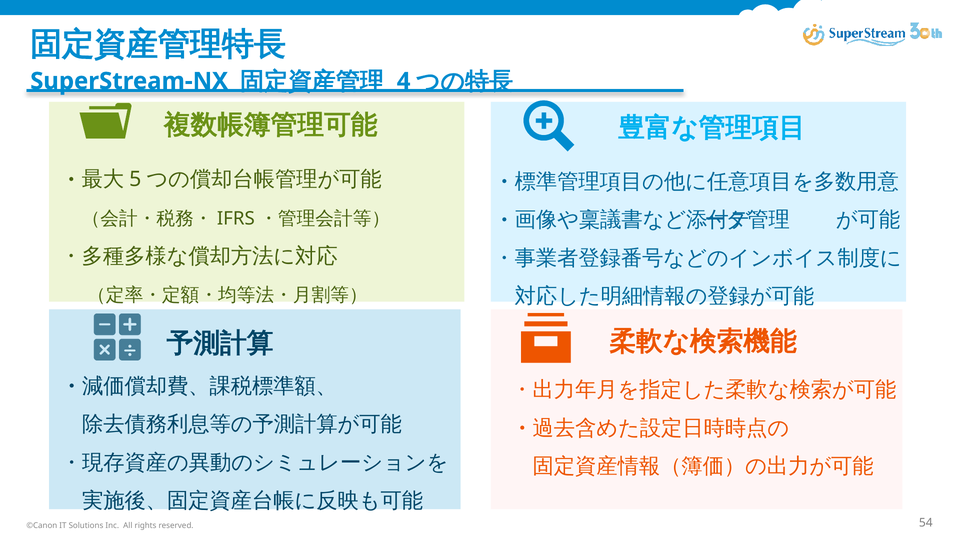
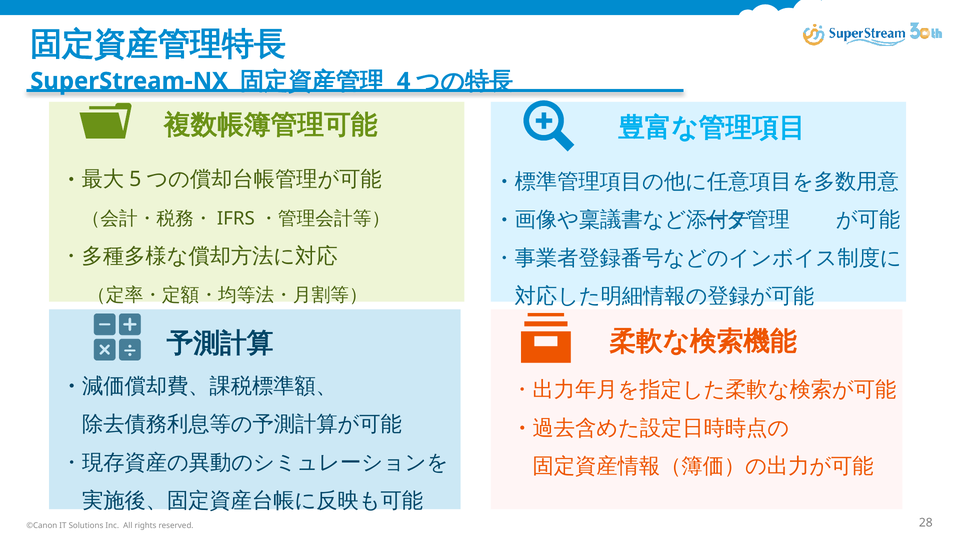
54: 54 -> 28 (926, 523)
